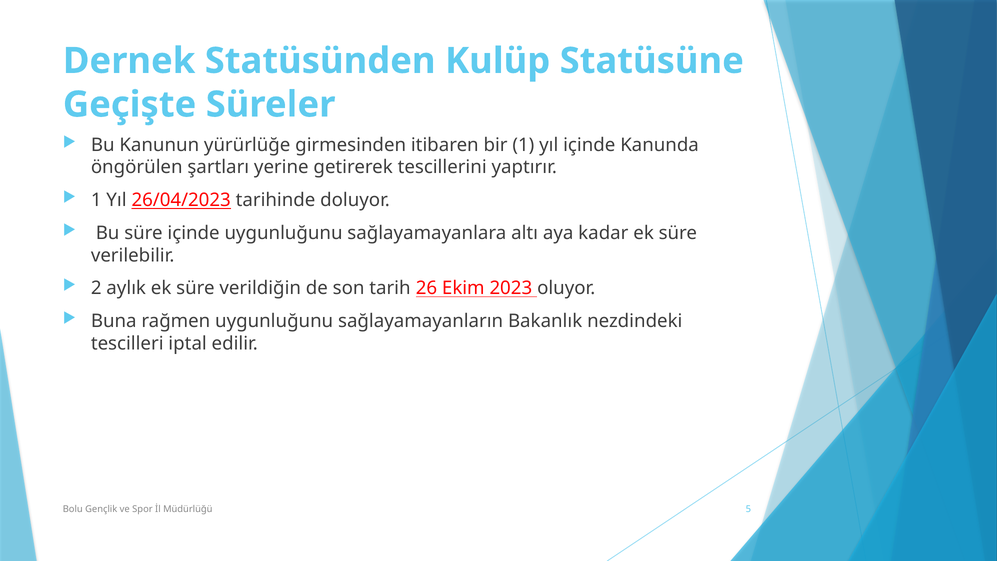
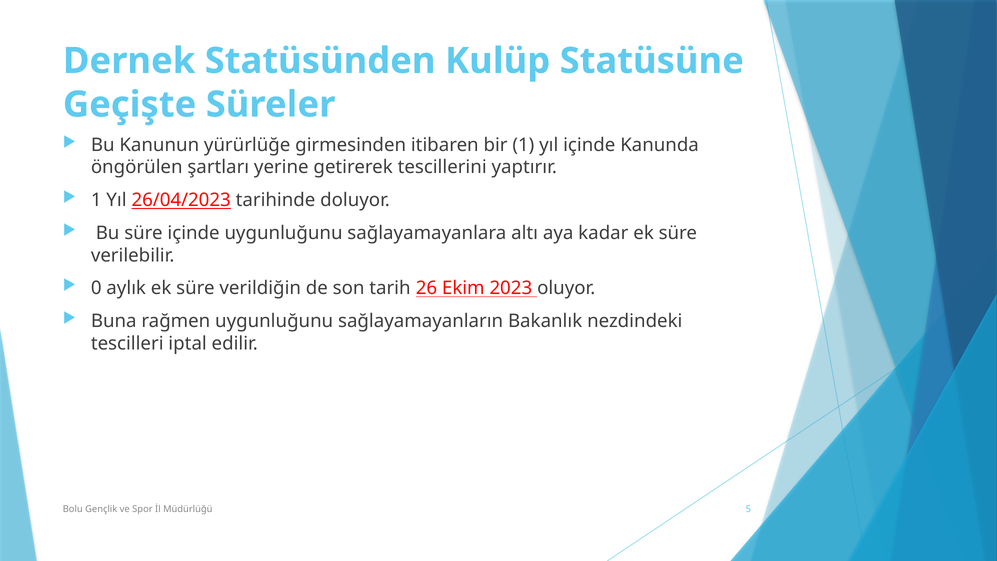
2: 2 -> 0 (96, 288)
